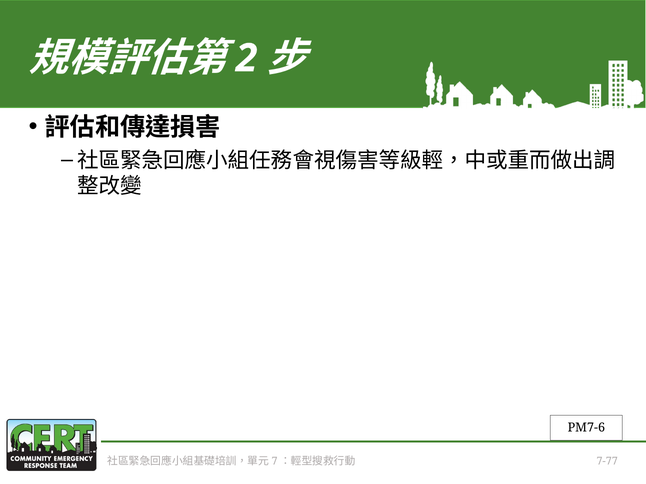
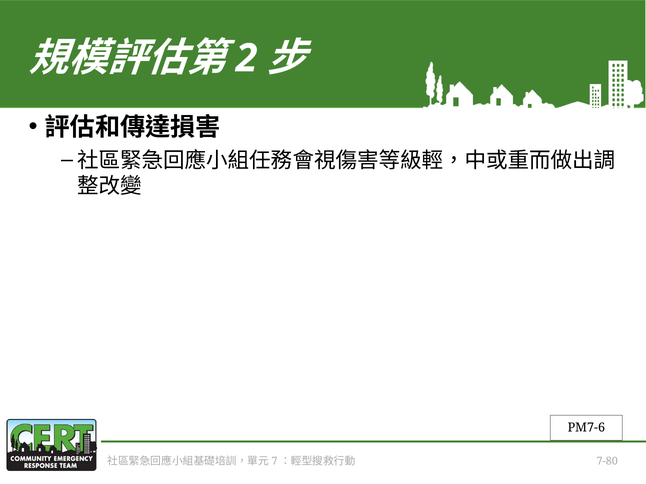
7-77: 7-77 -> 7-80 (607, 462)
